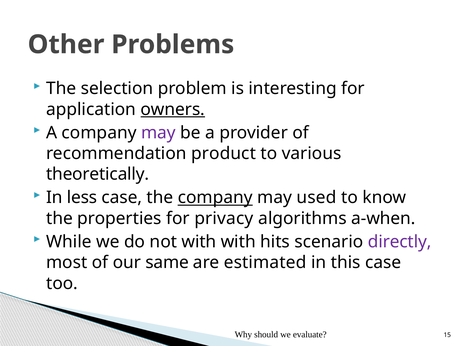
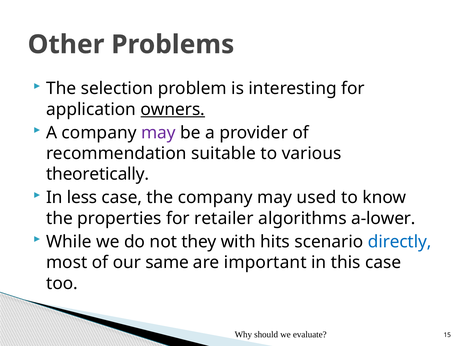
product: product -> suitable (224, 154)
company underline: present -> none (215, 198)
privacy: privacy -> retailer (224, 219)
a-when: a-when -> a-lower (383, 219)
not with: with -> they (199, 242)
directly colour: purple -> blue (400, 242)
estimated: estimated -> important (265, 263)
